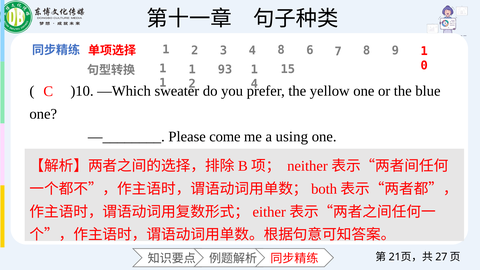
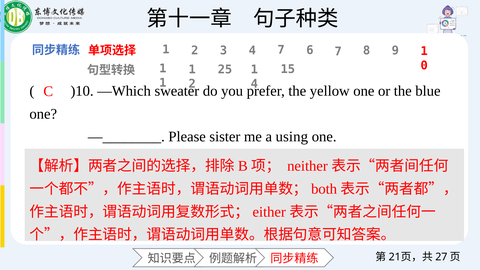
4 8: 8 -> 7 (281, 50)
93: 93 -> 25 (225, 70)
come: come -> sister (225, 137)
